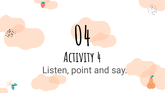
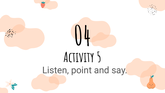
4: 4 -> 5 (99, 57)
